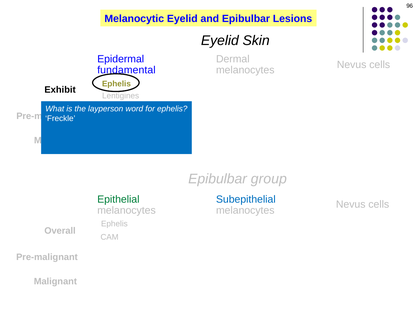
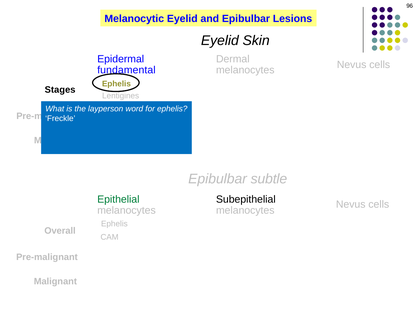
Exhibit: Exhibit -> Stages (60, 90)
group: group -> subtle (269, 179)
Subepithelial colour: blue -> black (246, 199)
